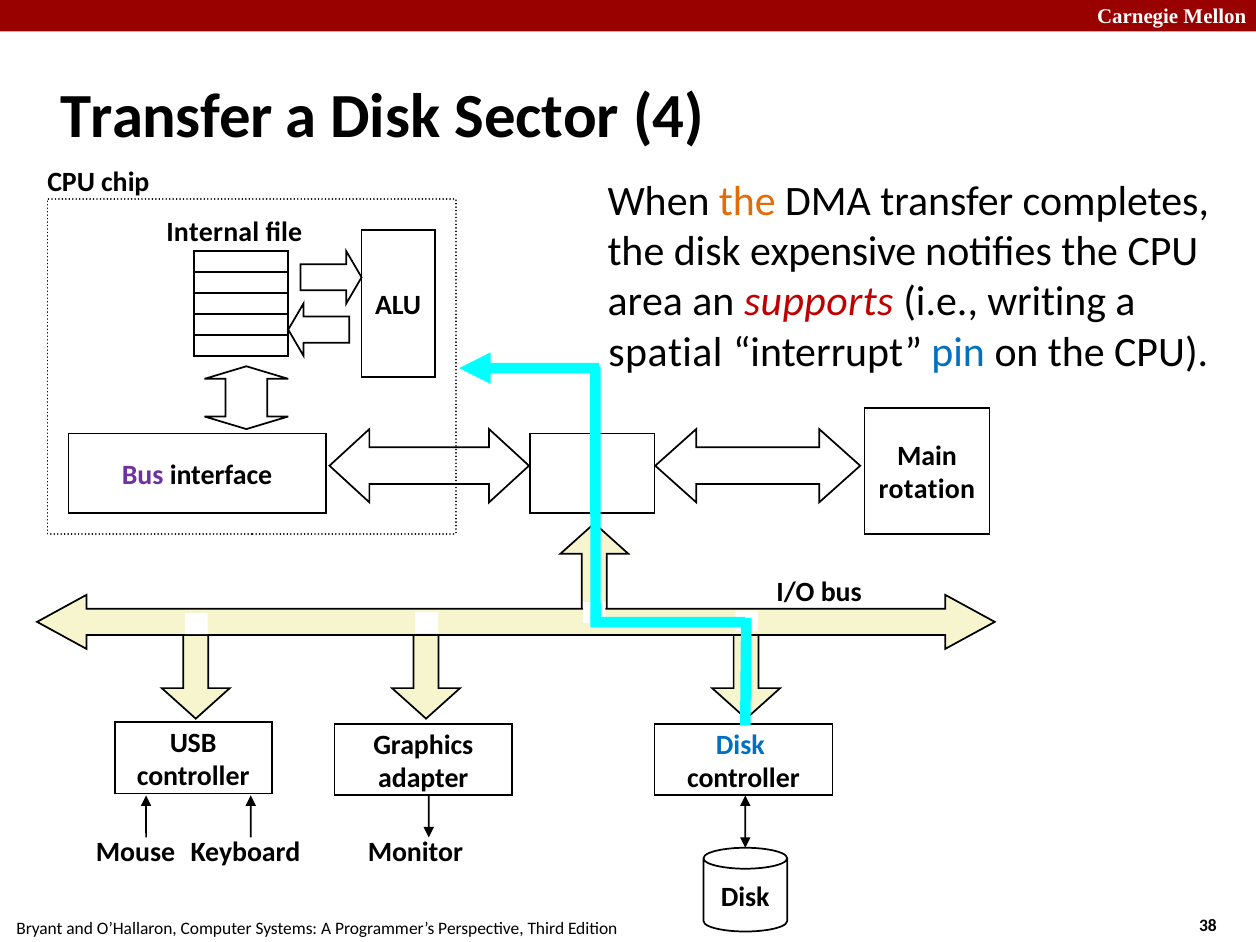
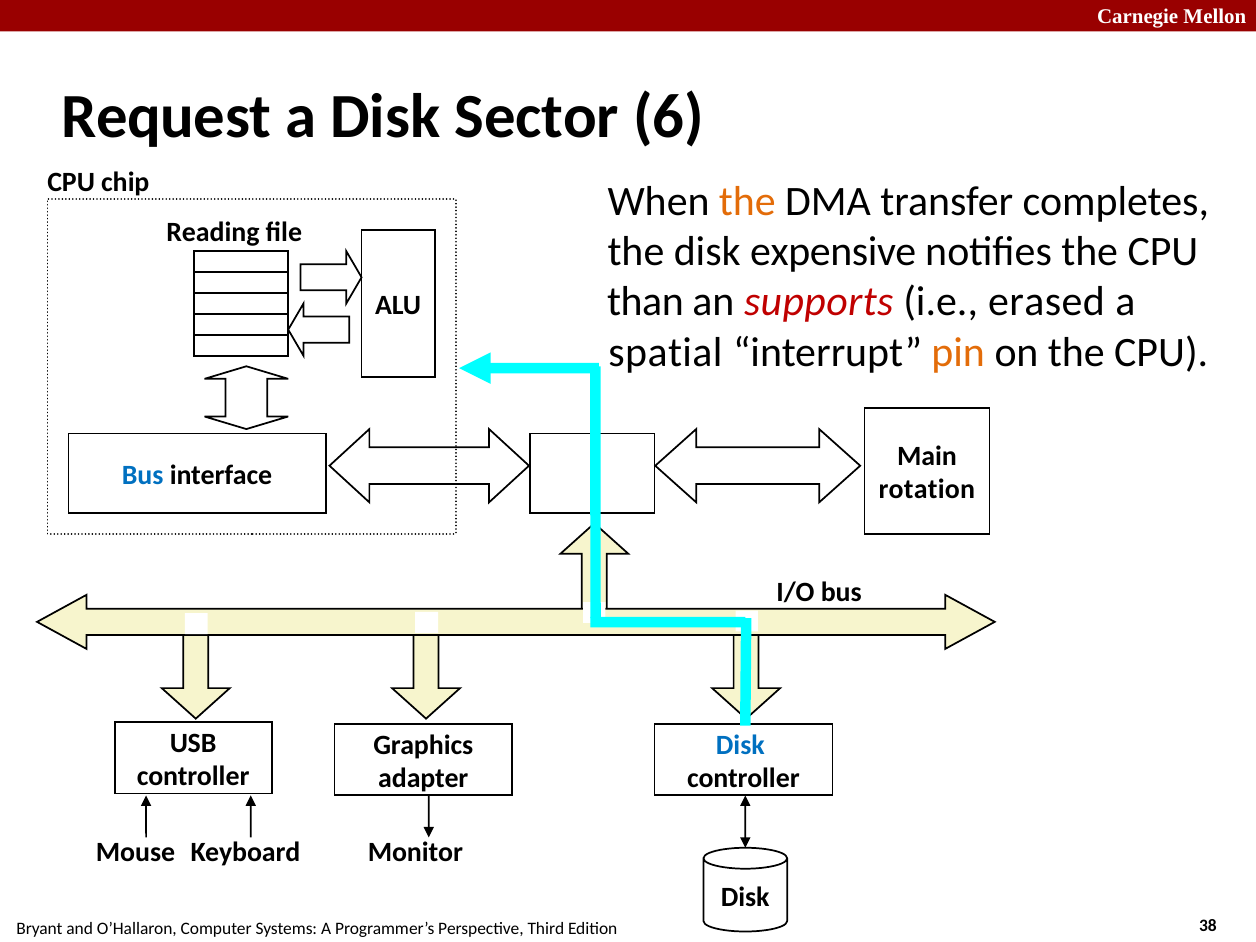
Transfer: Transfer -> Request (166, 117)
4: 4 -> 6 (669, 117)
Internal: Internal -> Reading (213, 232)
area: area -> than (645, 302)
writing: writing -> erased (1046, 302)
pin colour: blue -> orange (958, 352)
Bus colour: purple -> blue (143, 475)
